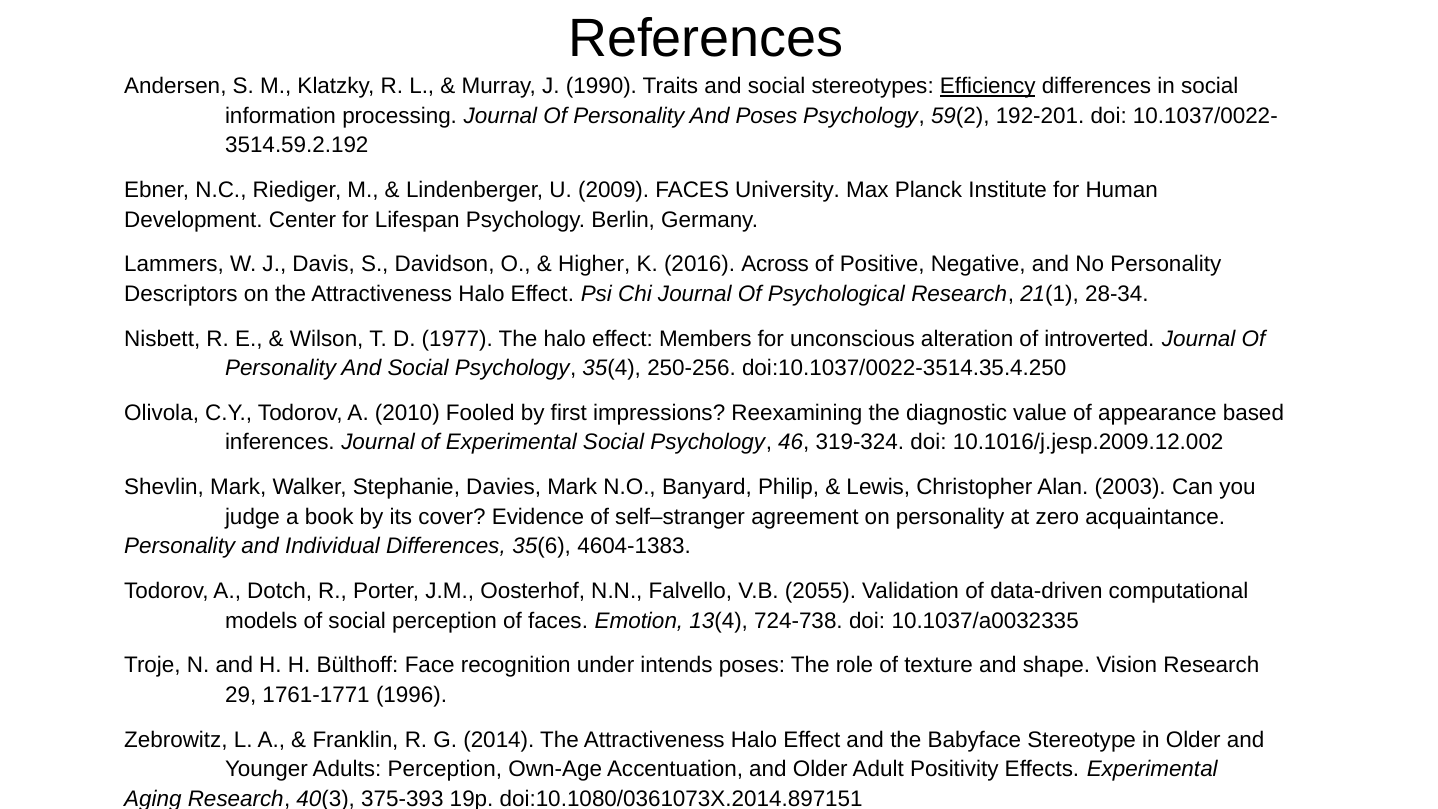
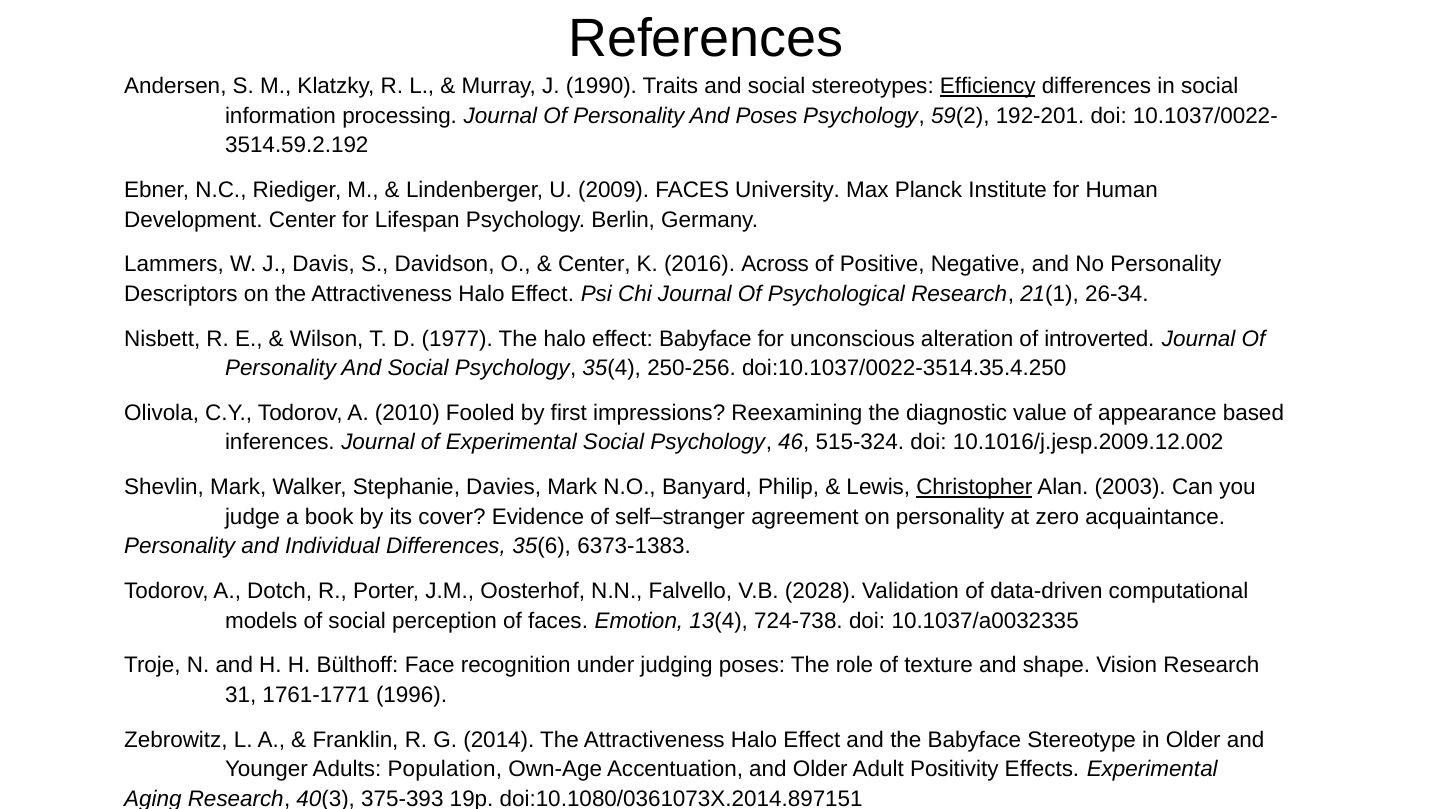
Higher: Higher -> Center (594, 264)
28-34: 28-34 -> 26-34 (1117, 294)
effect Members: Members -> Babyface (705, 339)
319-324: 319-324 -> 515-324 (860, 442)
Christopher underline: none -> present (974, 487)
4604-1383: 4604-1383 -> 6373-1383 (634, 546)
2055: 2055 -> 2028 (820, 591)
intends: intends -> judging (677, 665)
29: 29 -> 31 (241, 695)
Adults Perception: Perception -> Population (445, 769)
